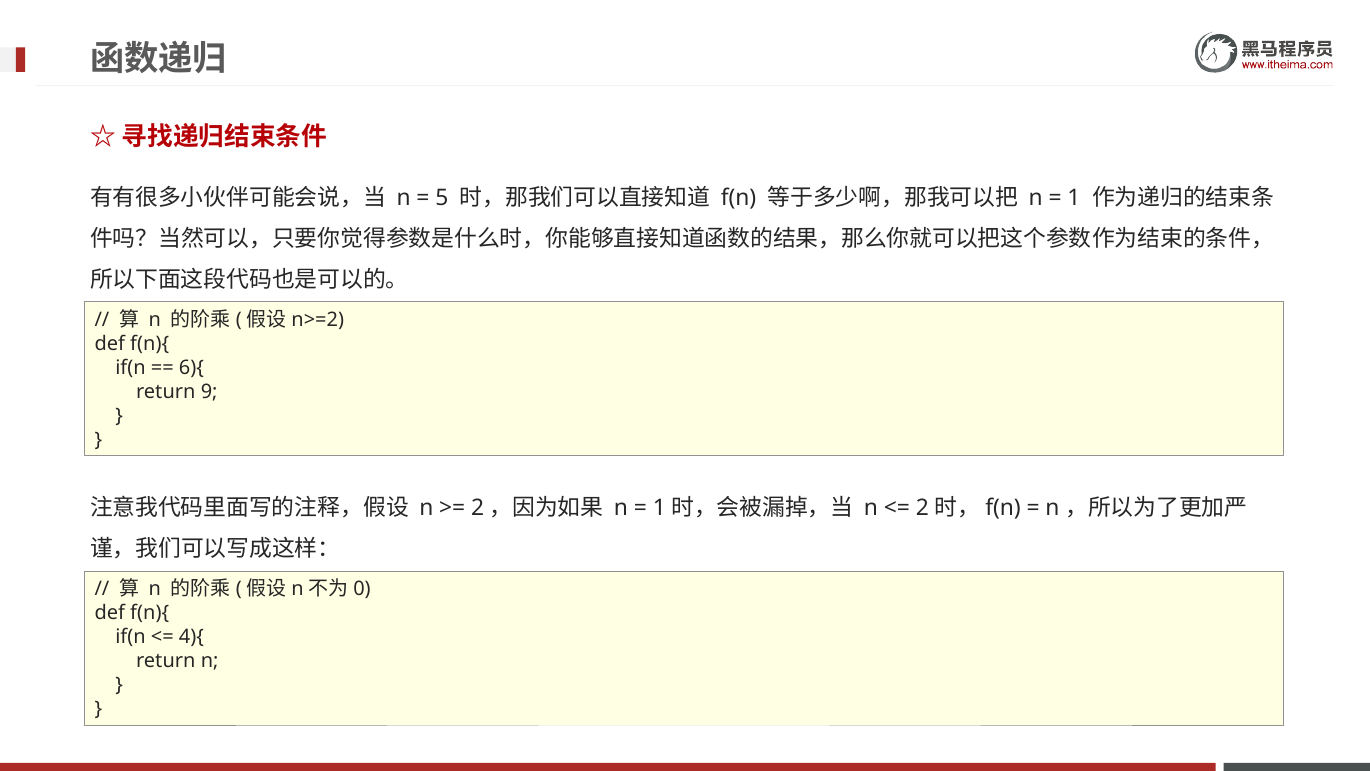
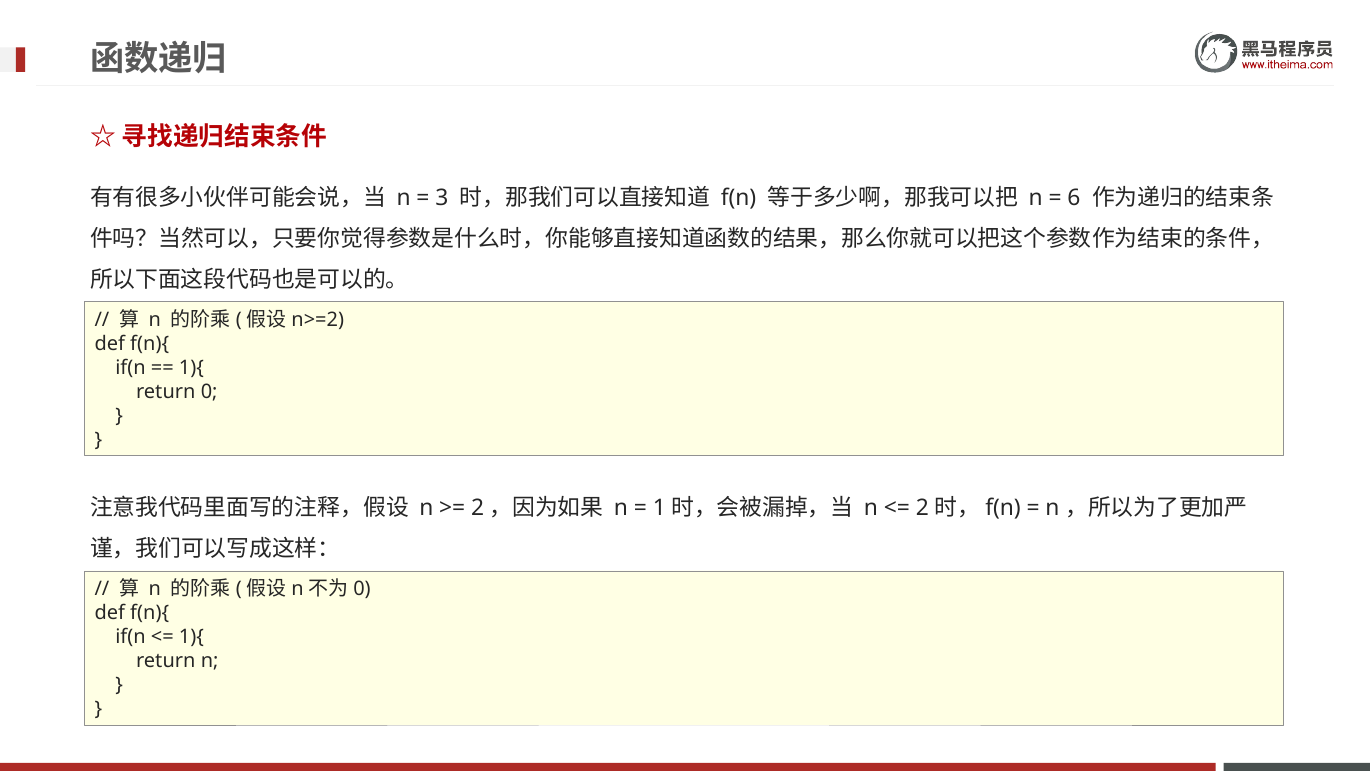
5: 5 -> 3 (442, 198)
1: 1 -> 6 (1074, 198)
6){: 6){ -> 1){ (191, 367)
9: 9 -> 0 (209, 391)
4){: 4){ -> 1){ (191, 637)
